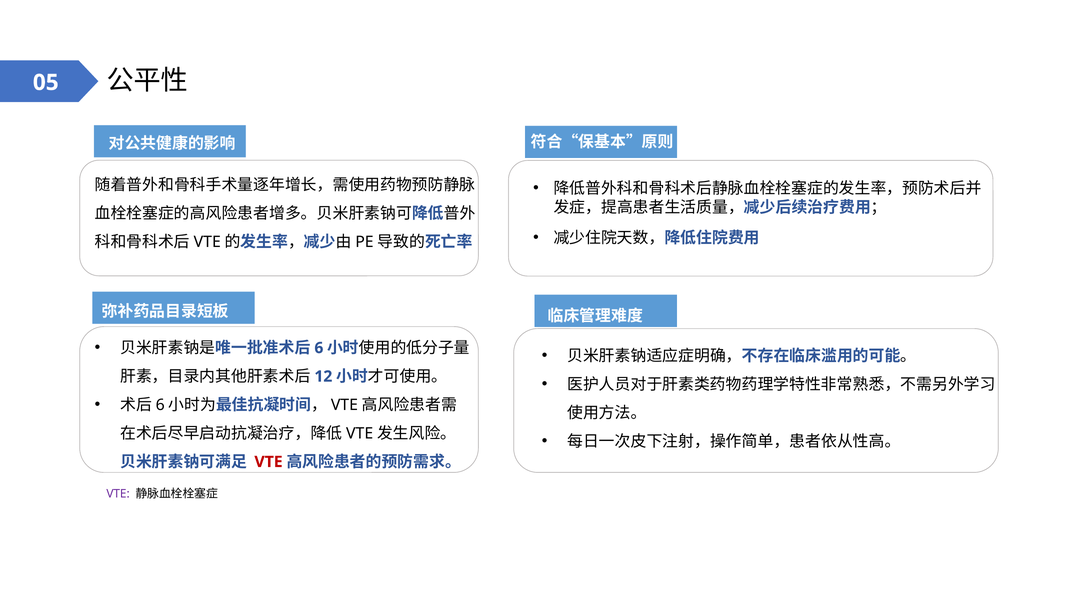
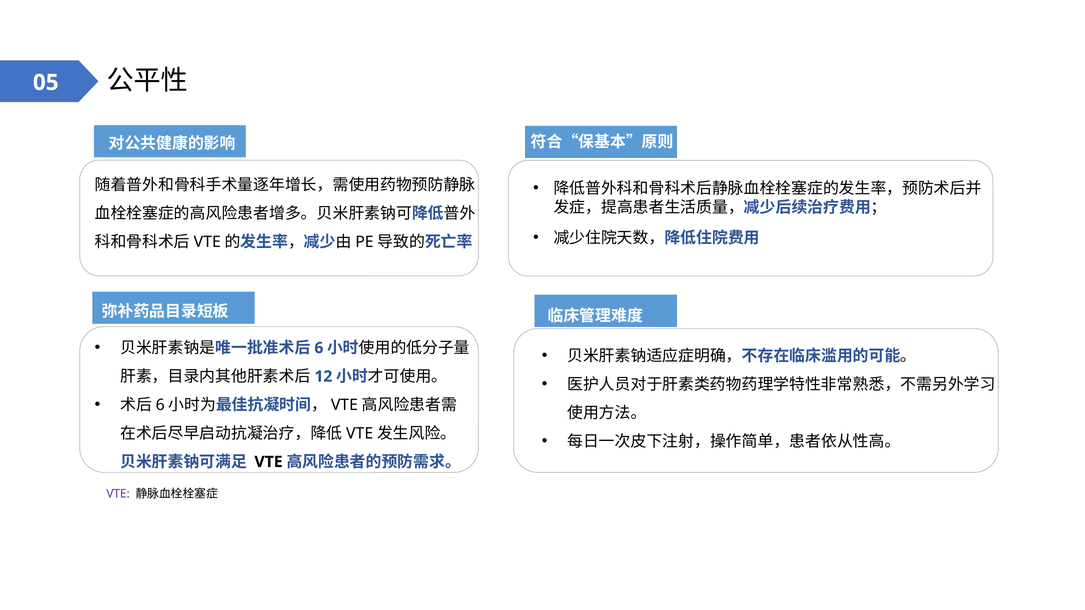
VTE colour: red -> black (269, 462)
